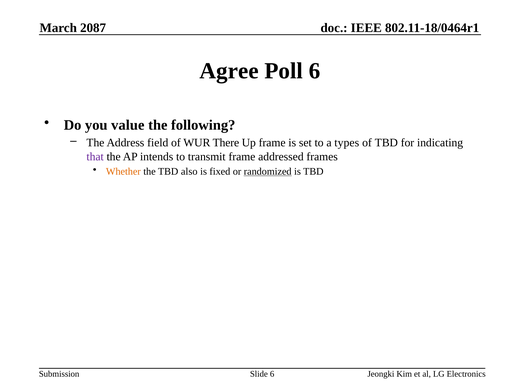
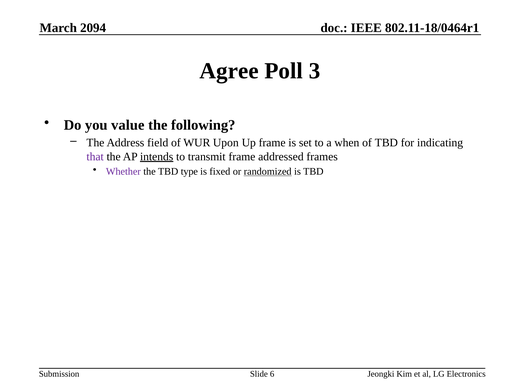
2087: 2087 -> 2094 (93, 28)
Poll 6: 6 -> 3 (314, 71)
There: There -> Upon (226, 143)
types: types -> when (347, 143)
intends underline: none -> present (157, 157)
Whether colour: orange -> purple (123, 171)
also: also -> type (189, 171)
